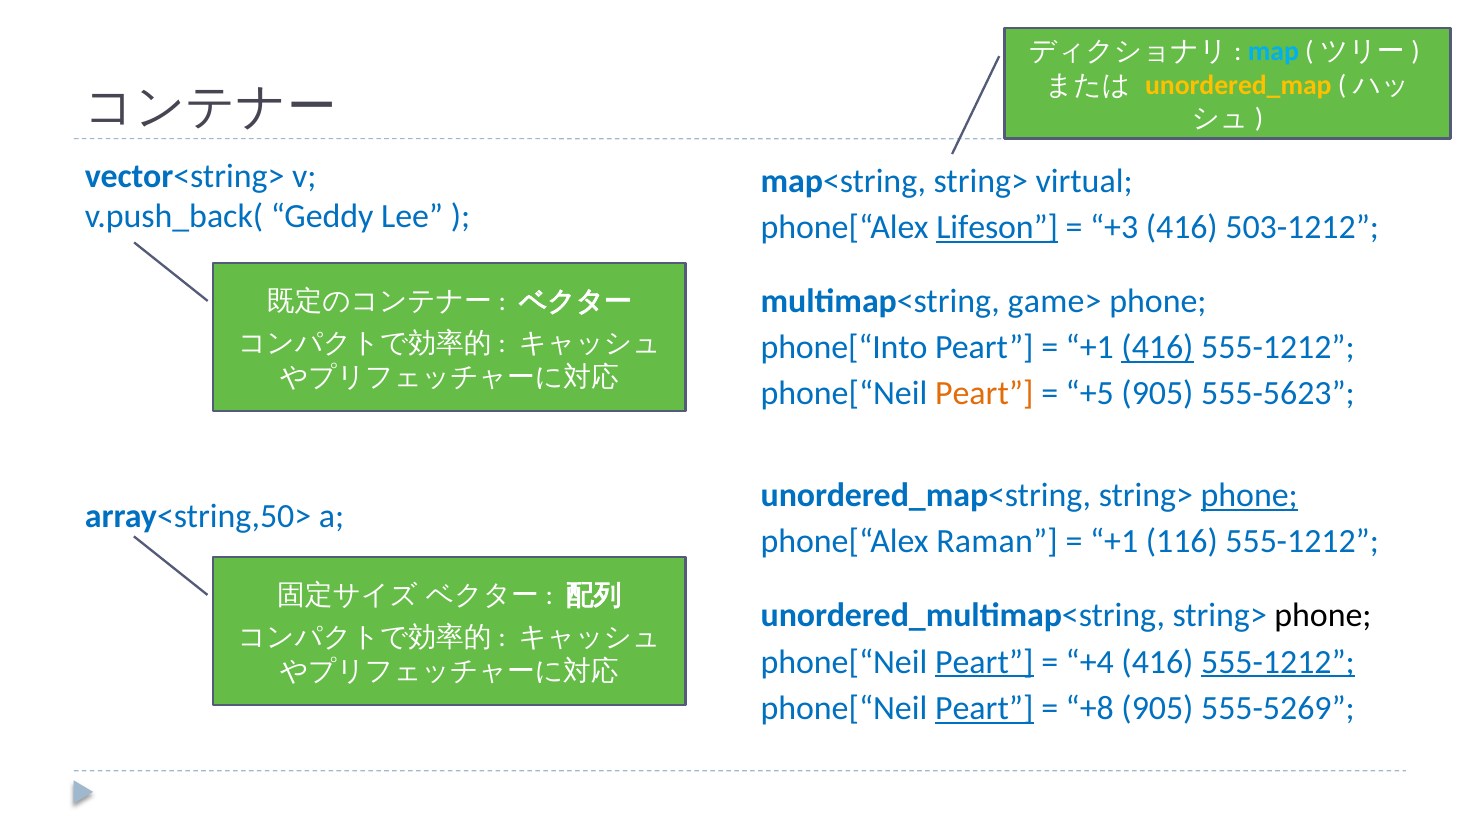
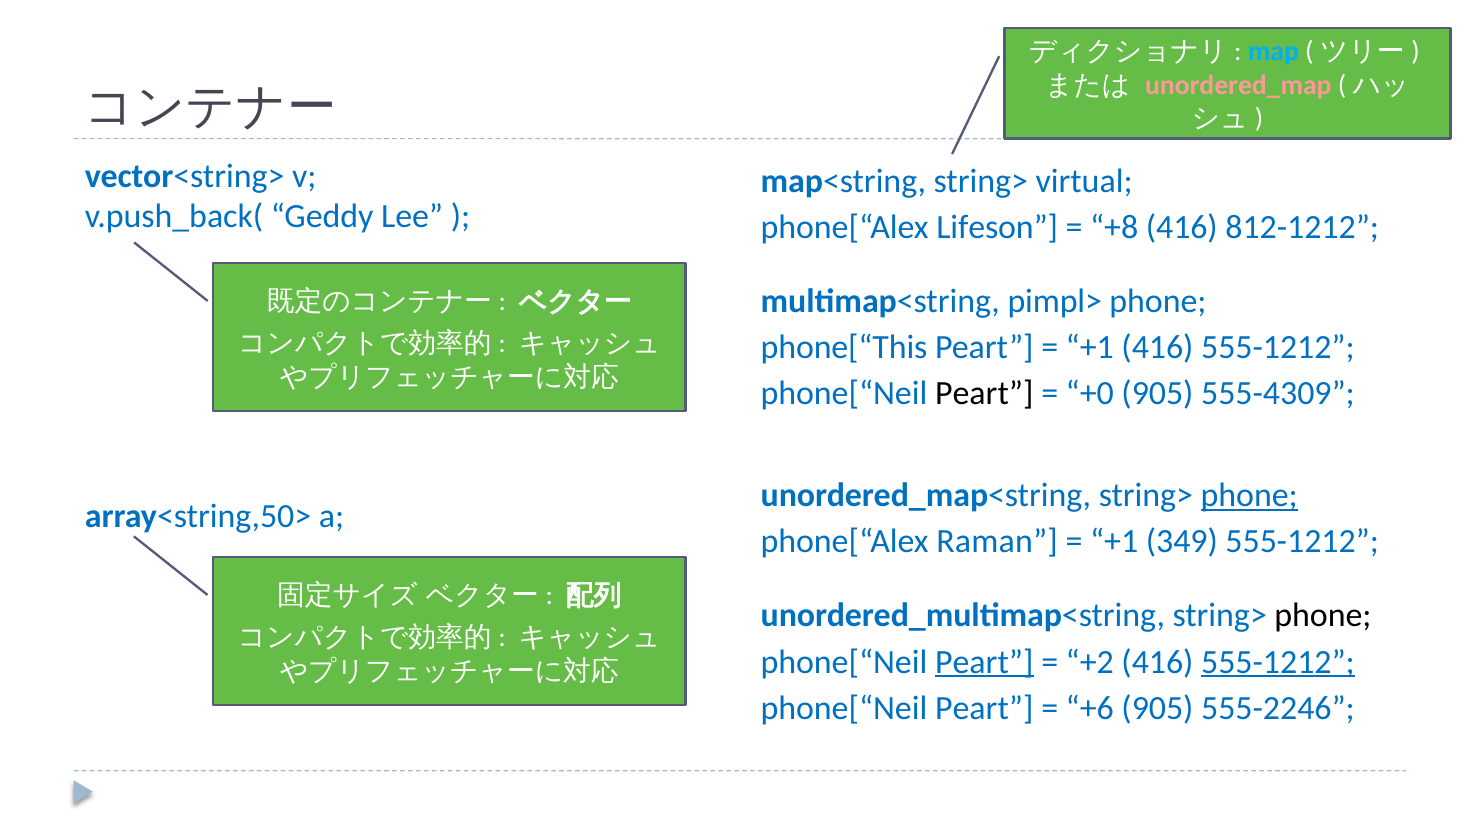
unordered_map colour: yellow -> pink (1238, 85)
Lifeson underline: present -> none (997, 228)
+3: +3 -> +8 (1114, 228)
503-1212: 503-1212 -> 812-1212 (1302, 228)
game>: game> -> pimpl> (1055, 302)
phone[“Into: phone[“Into -> phone[“This (844, 348)
416 underline: present -> none (1158, 348)
Peart colour: orange -> black (984, 394)
+5: +5 -> +0 (1090, 394)
555-5623: 555-5623 -> 555-4309 (1278, 394)
116: 116 -> 349 (1182, 542)
+4: +4 -> +2 (1090, 662)
Peart underline: present -> none (984, 709)
+8: +8 -> +6 (1090, 709)
555-5269: 555-5269 -> 555-2246 (1278, 709)
